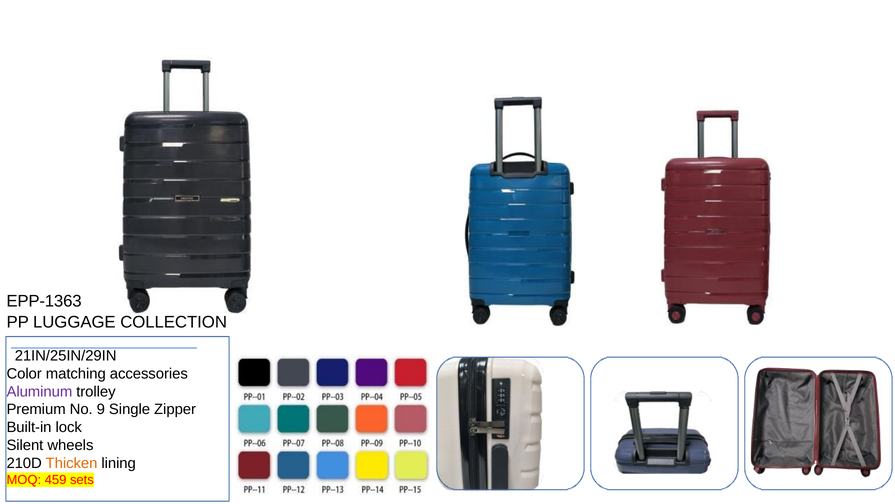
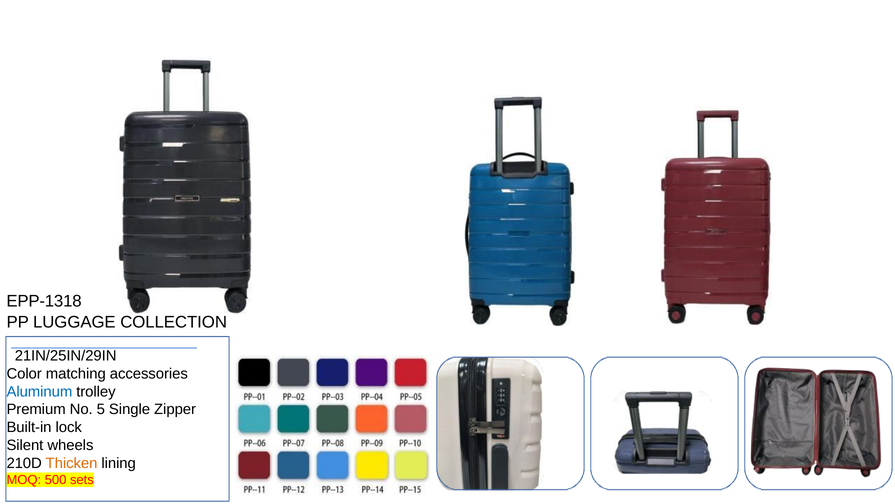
EPP-1363: EPP-1363 -> EPP-1318 (44, 301)
Aluminum colour: purple -> blue (39, 391)
9: 9 -> 5 (101, 409)
459: 459 -> 500 (56, 479)
